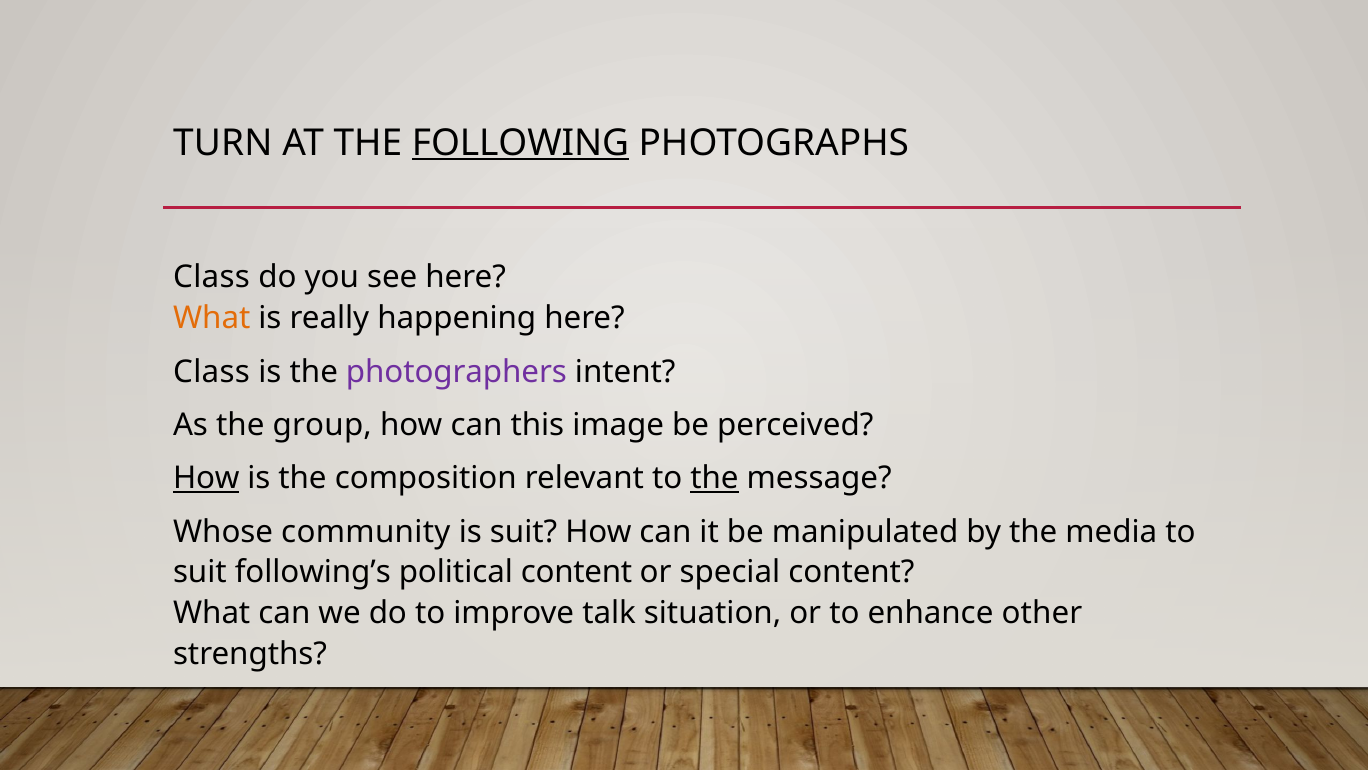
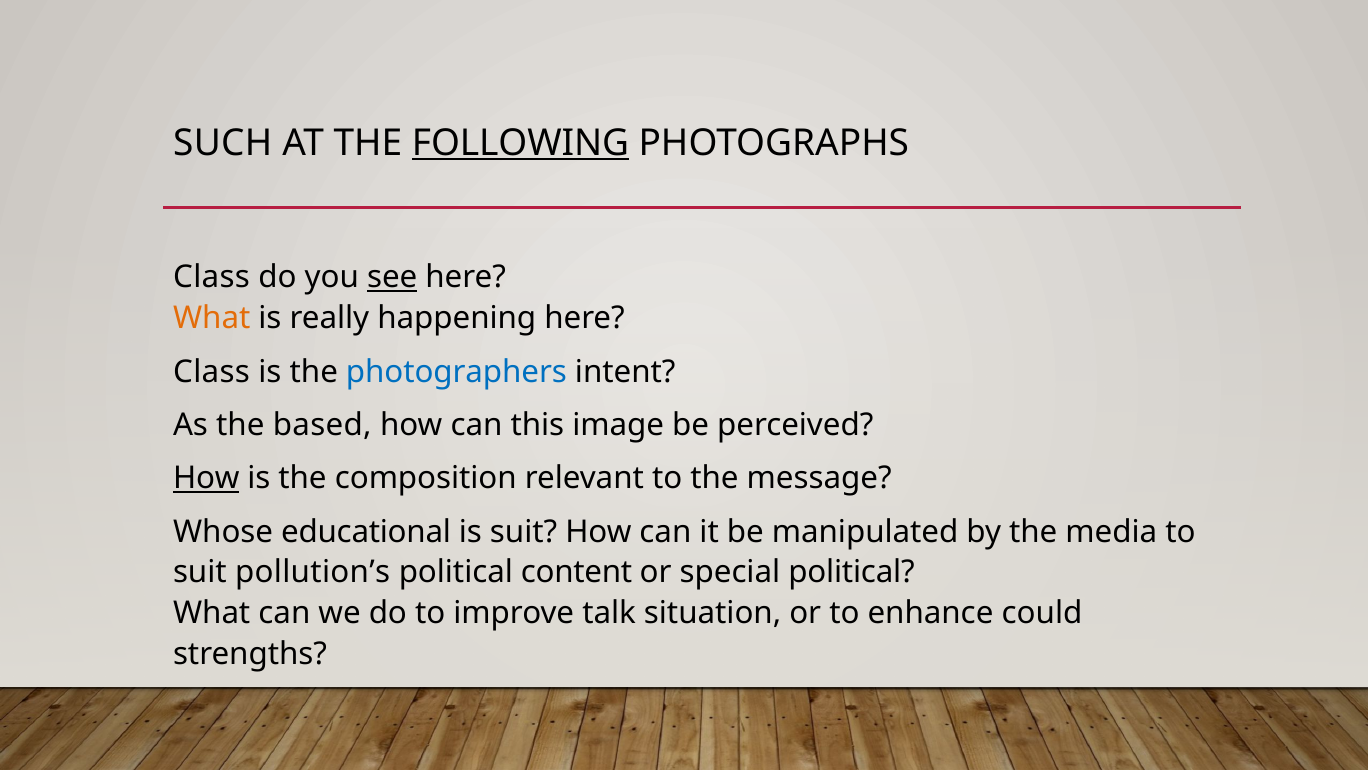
TURN: TURN -> SUCH (223, 143)
see underline: none -> present (392, 277)
photographers colour: purple -> blue (456, 371)
group: group -> based (322, 425)
the underline: present -> none (714, 478)
community: community -> educational (366, 532)
following’s: following’s -> pollution’s (313, 572)
special content: content -> political (852, 572)
other: other -> could (1042, 613)
